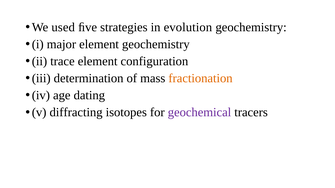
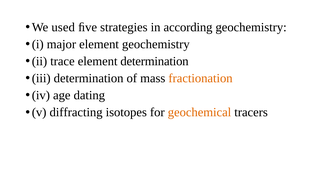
evolution: evolution -> according (188, 27)
element configuration: configuration -> determination (154, 61)
geochemical colour: purple -> orange (199, 113)
